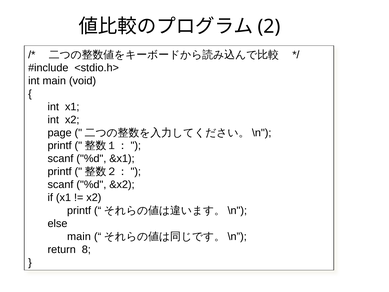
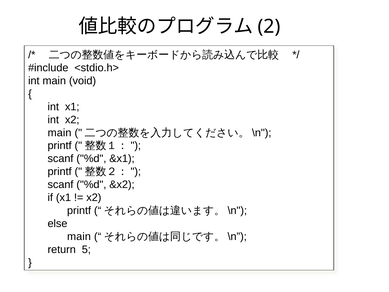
page: page -> main (60, 133)
8: 8 -> 5 (86, 249)
